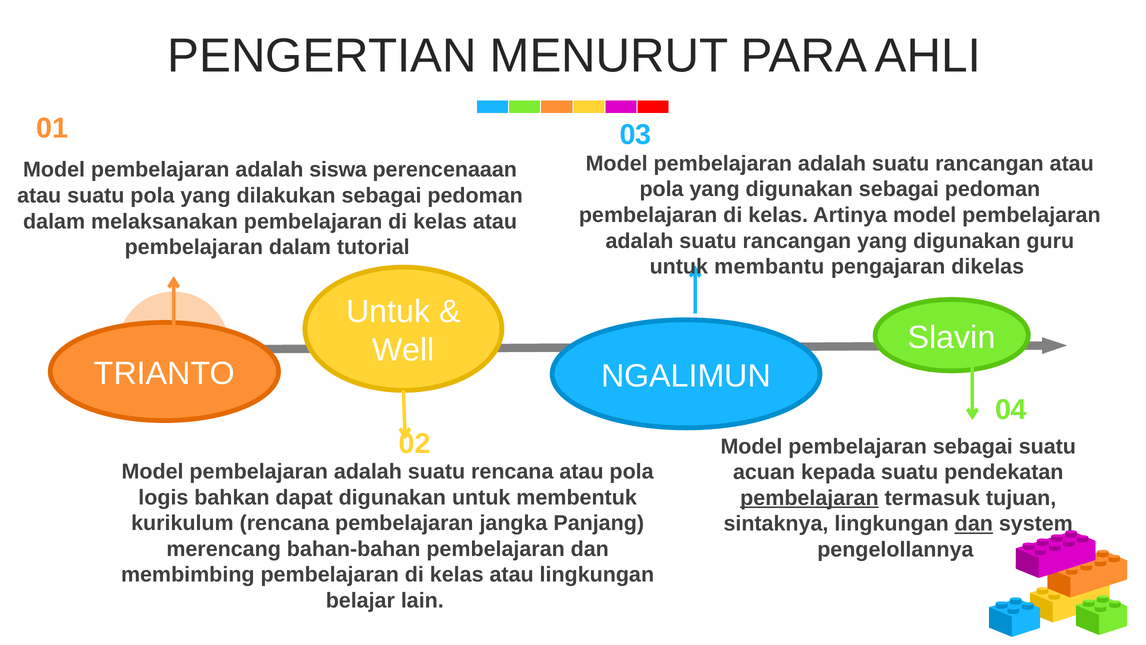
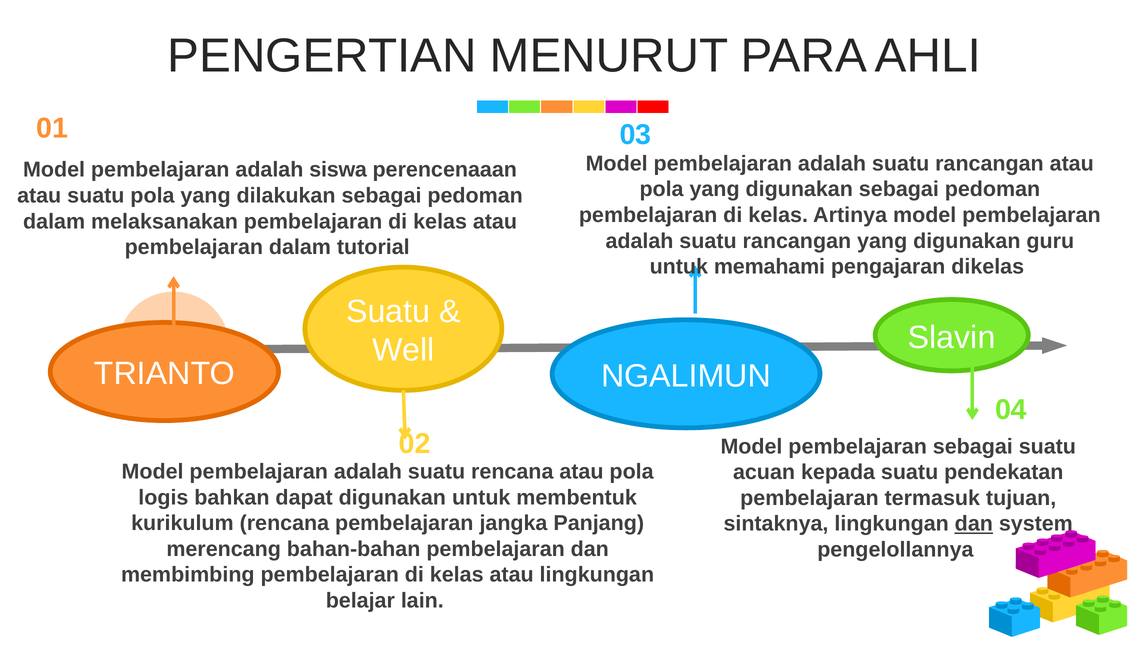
membantu: membantu -> memahami (769, 267)
Untuk: Untuk -> Suatu (388, 311)
pembelajaran underline: present -> none (809, 498)
